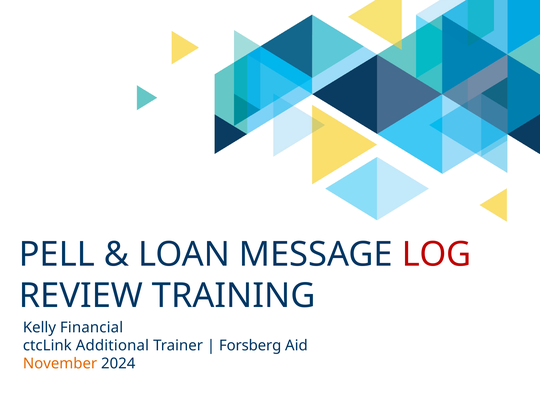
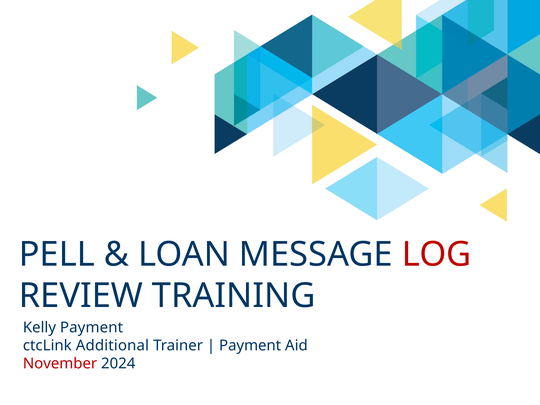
Kelly Financial: Financial -> Payment (92, 327)
Forsberg: Forsberg -> Payment (250, 345)
November colour: orange -> red (60, 363)
